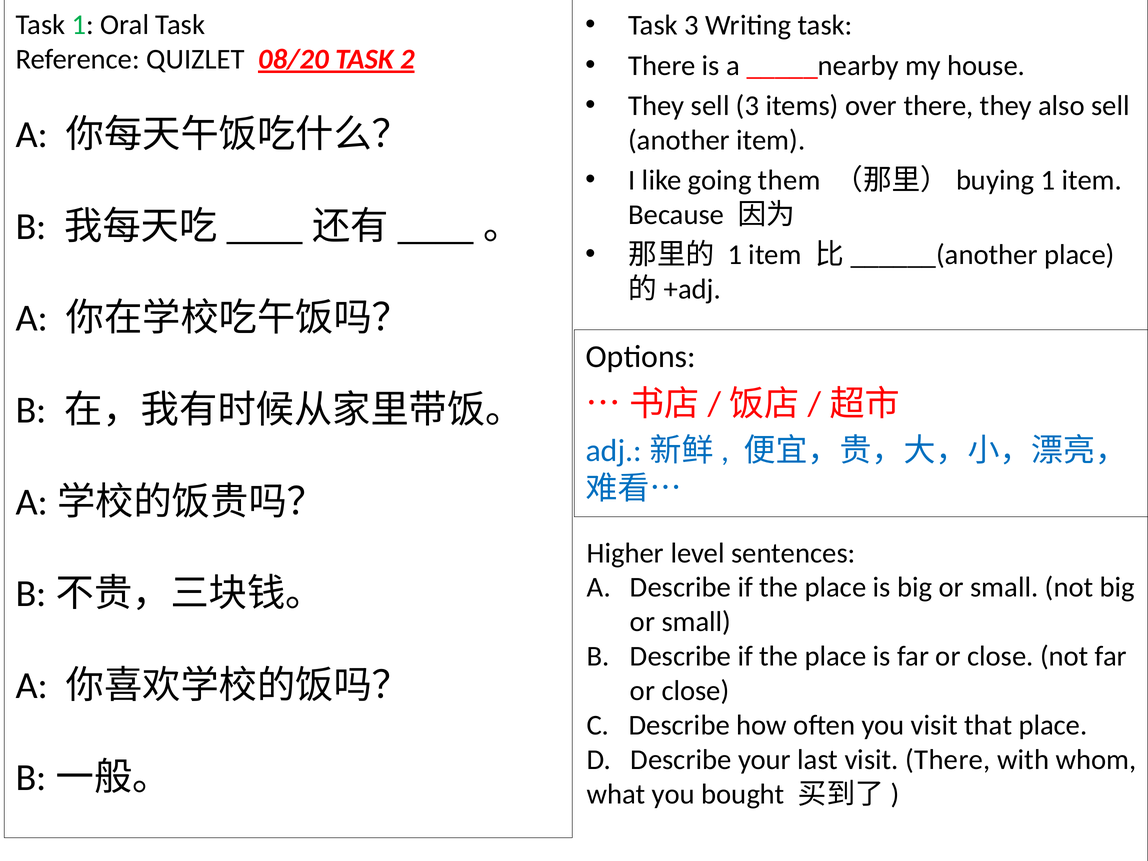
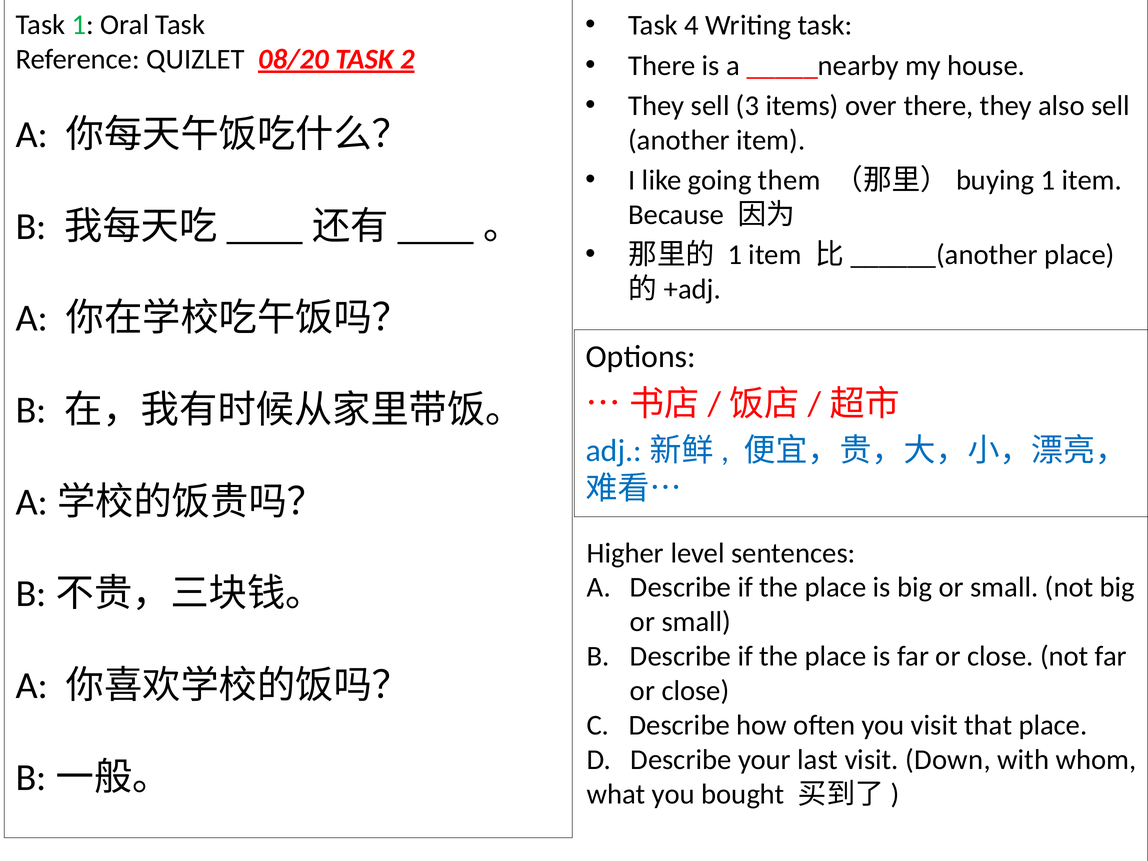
Task 3: 3 -> 4 (692, 25)
visit There: There -> Down (948, 760)
